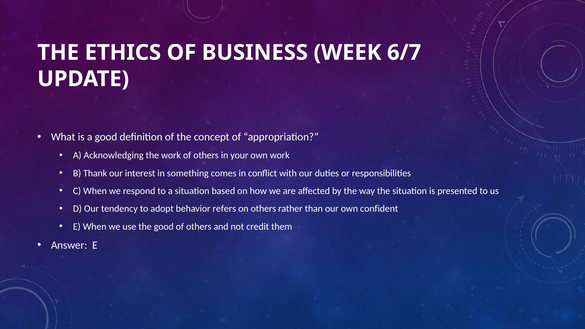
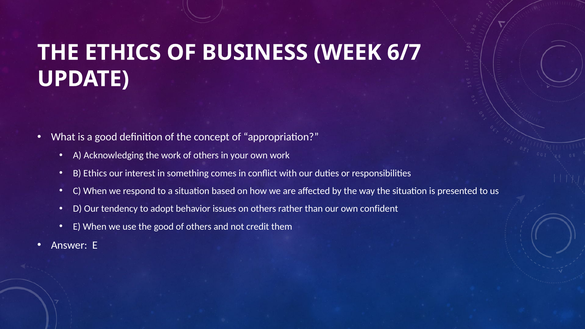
B Thank: Thank -> Ethics (95, 173)
refers: refers -> issues (224, 209)
